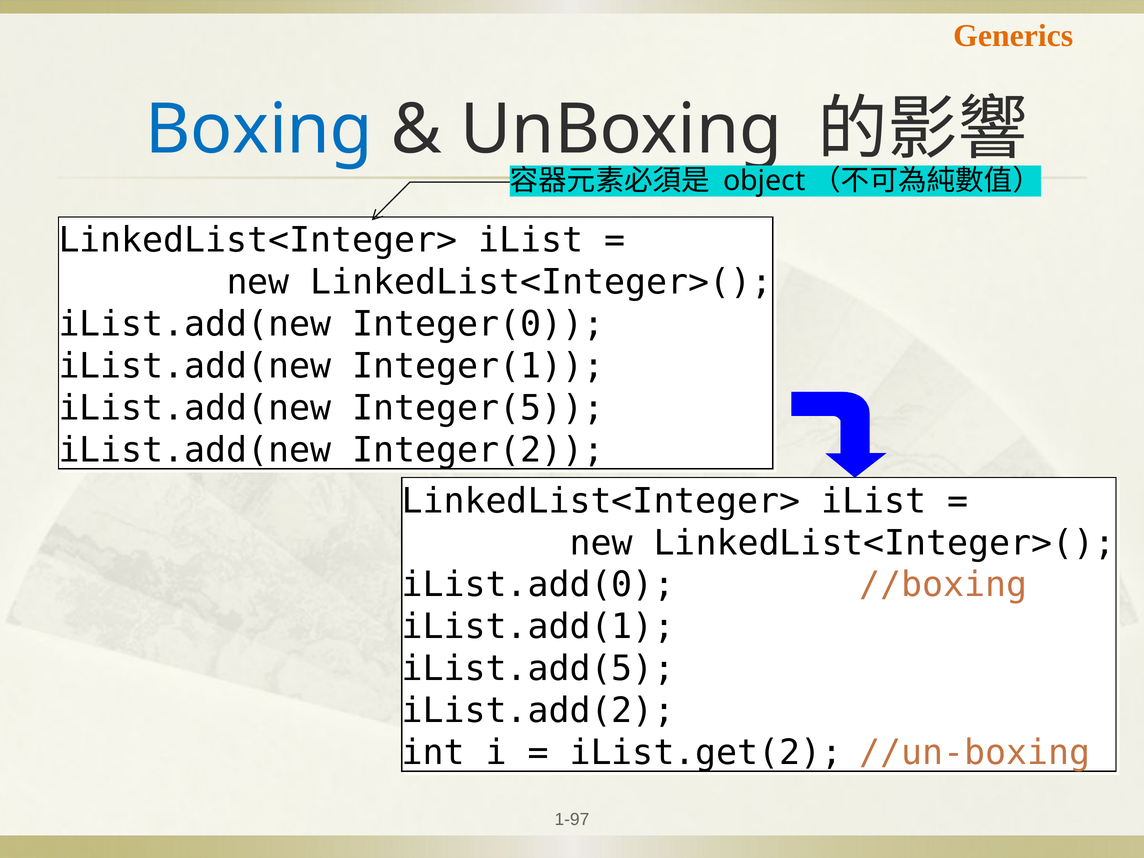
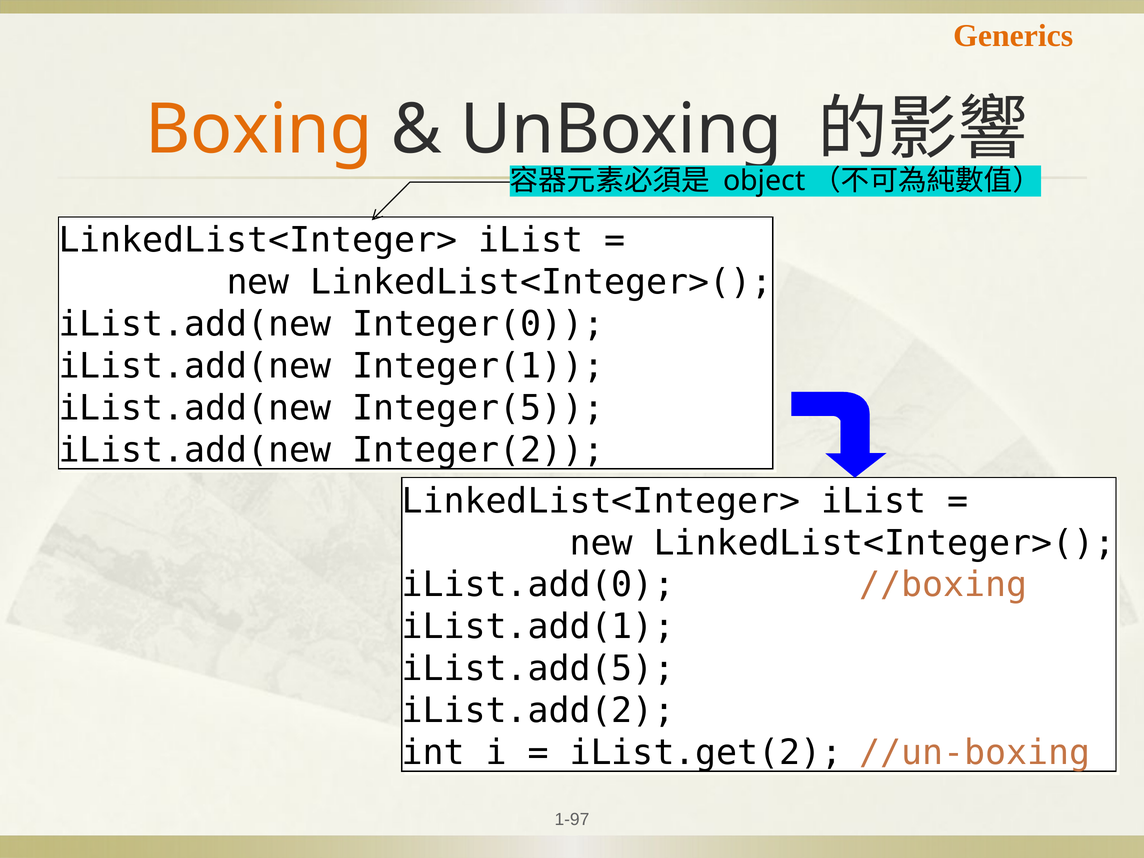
Boxing colour: blue -> orange (259, 130)
